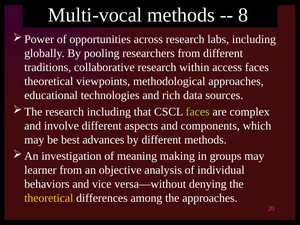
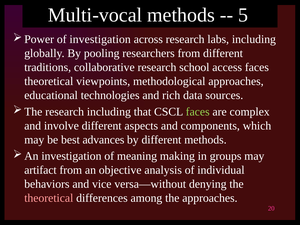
8: 8 -> 5 (243, 15)
of opportunities: opportunities -> investigation (100, 39)
within: within -> school (194, 67)
learner: learner -> artifact (40, 170)
theoretical colour: yellow -> pink (49, 198)
